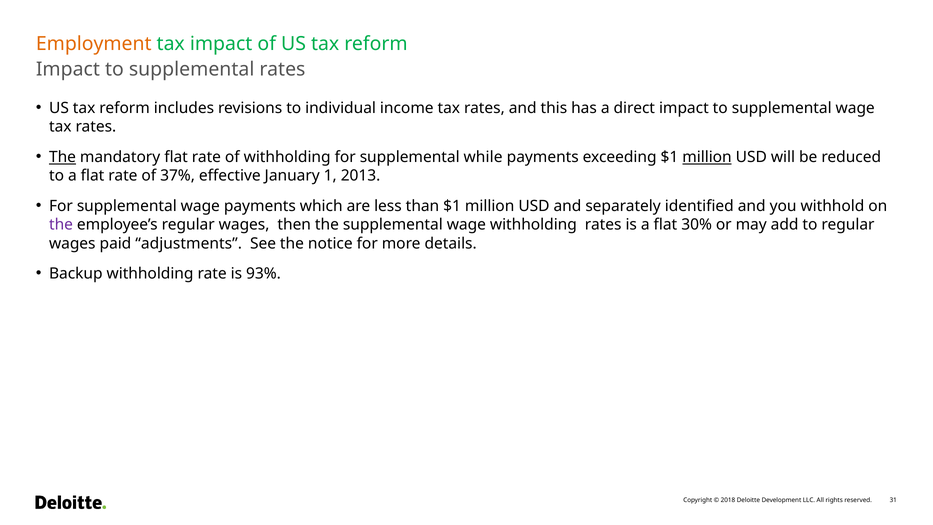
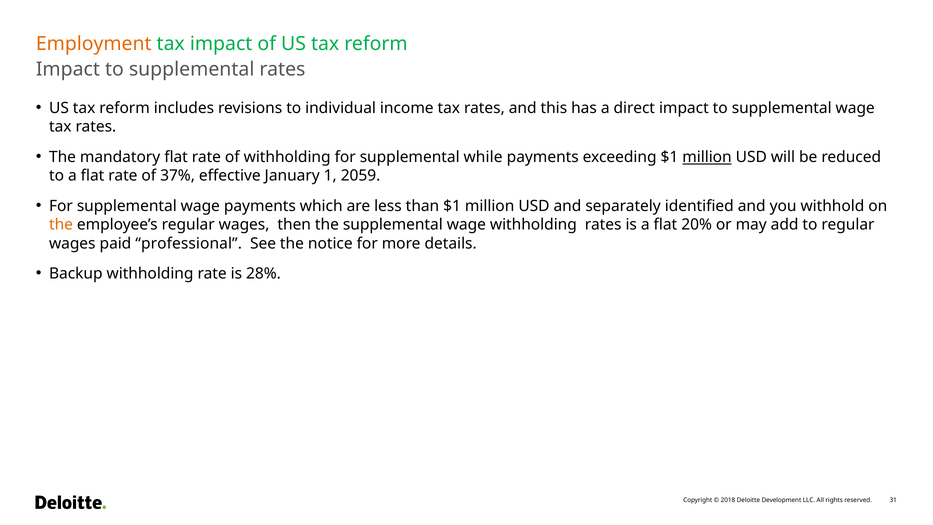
The underline: present -> none (63, 157)
2013: 2013 -> 2059 (361, 176)
the colour: purple -> orange (61, 225)
30%: 30% -> 20% (697, 225)
adjustments: adjustments -> professional (189, 243)
93%: 93% -> 28% (263, 274)
